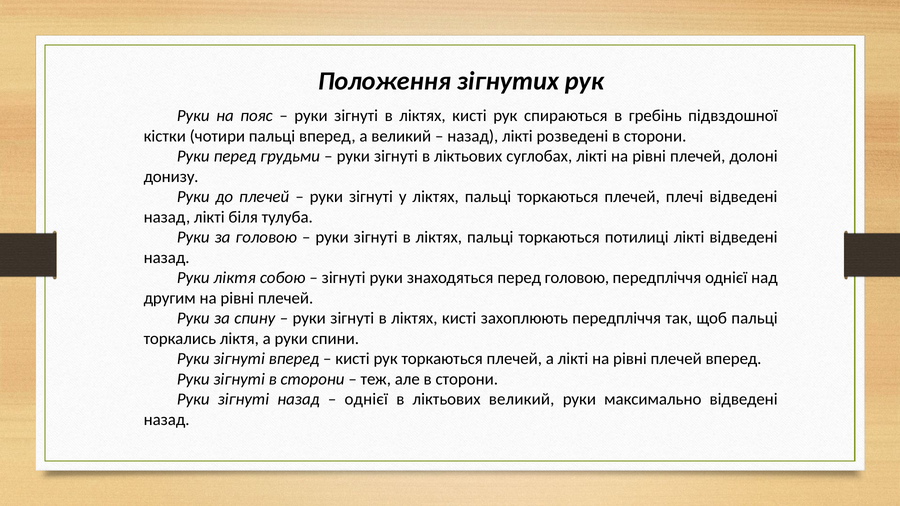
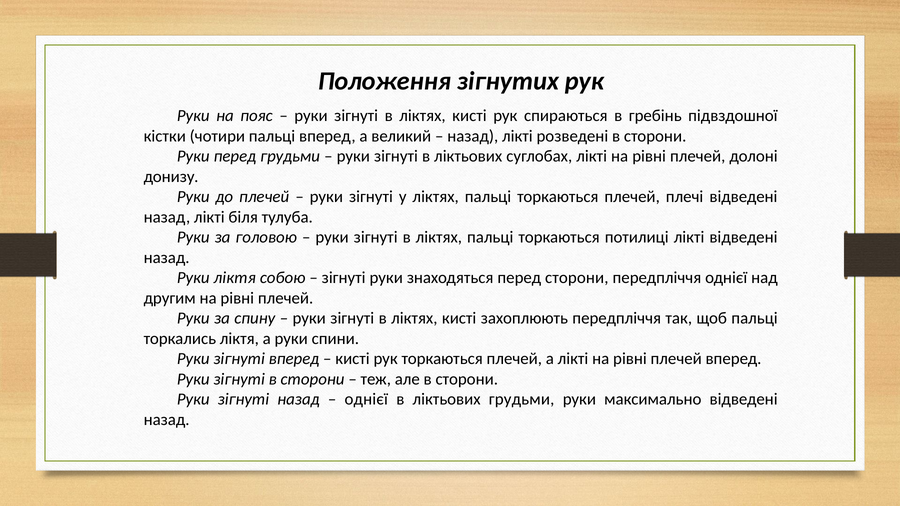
перед головою: головою -> сторони (577, 278)
ліктьових великий: великий -> грудьми (522, 399)
